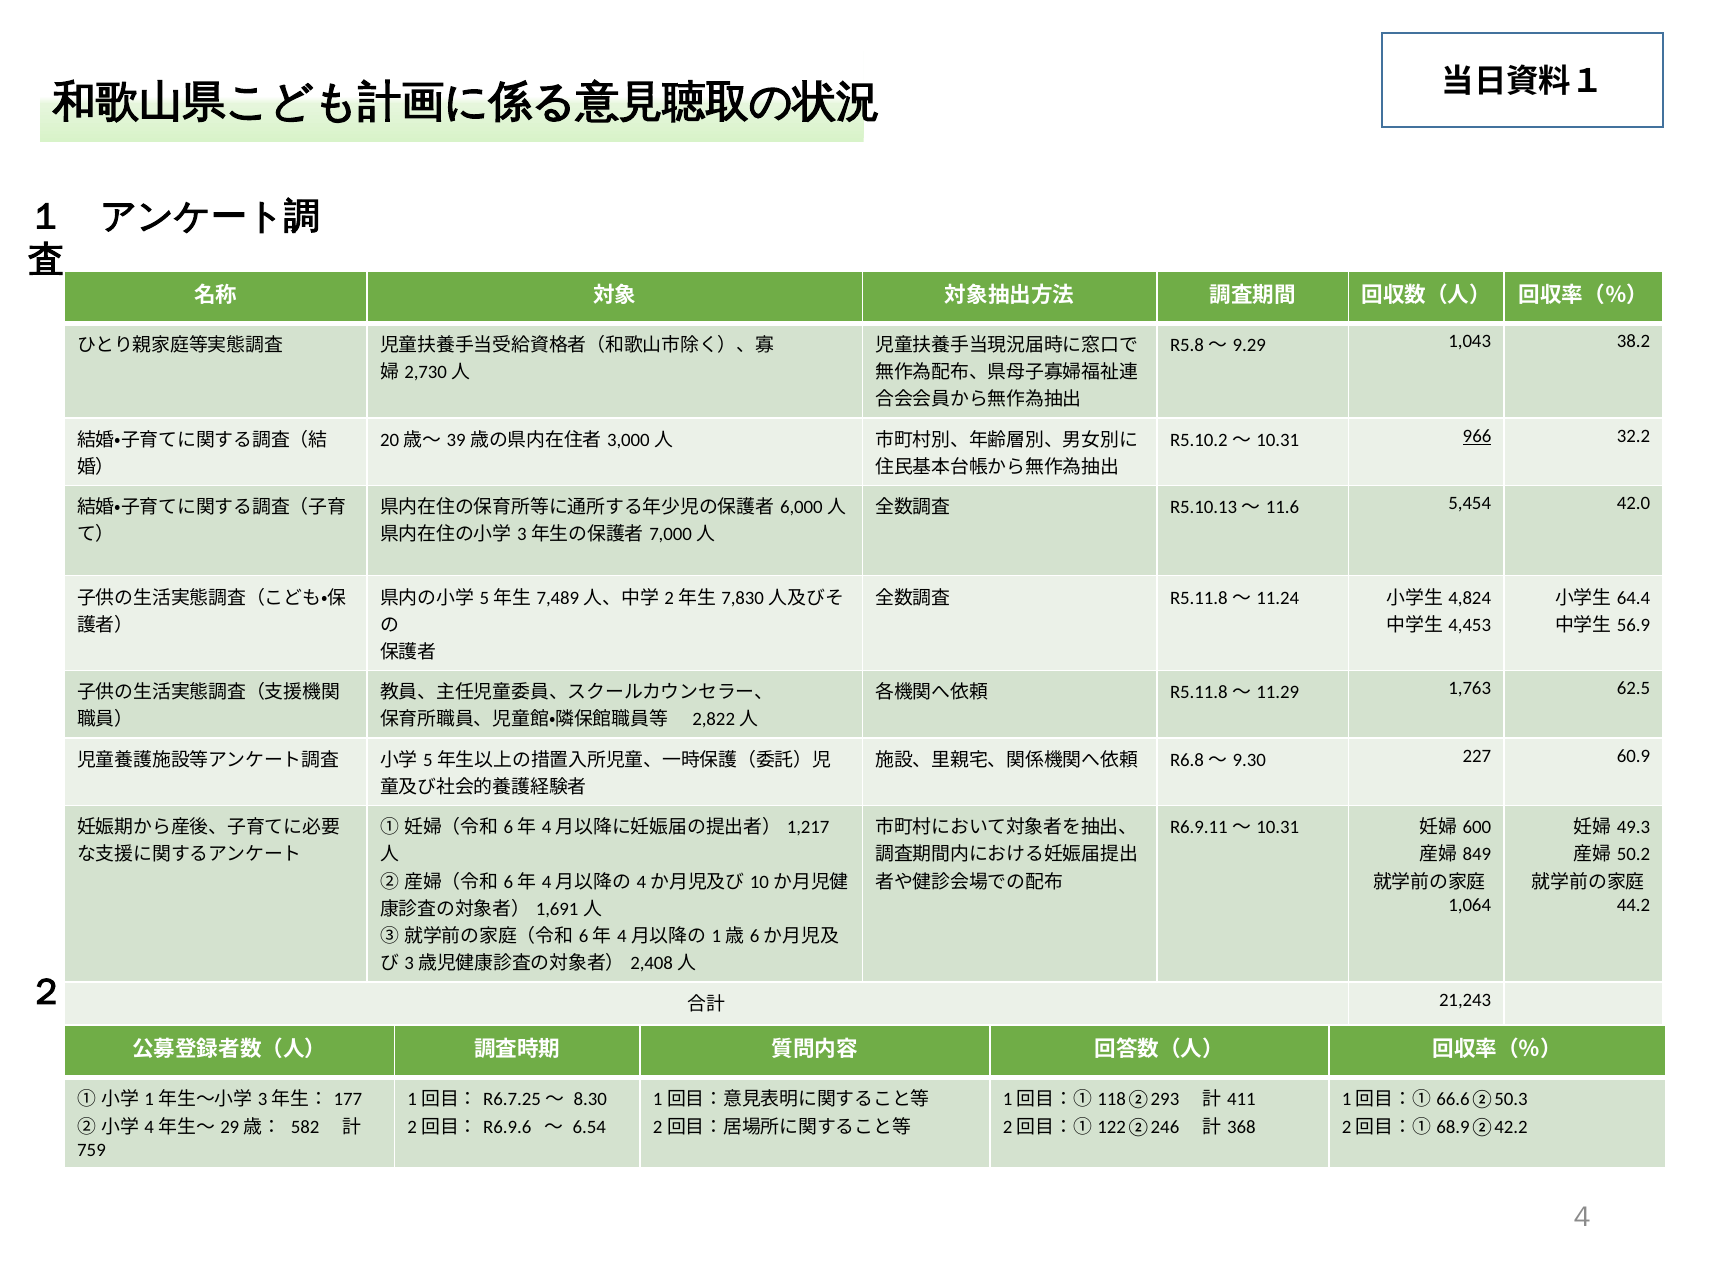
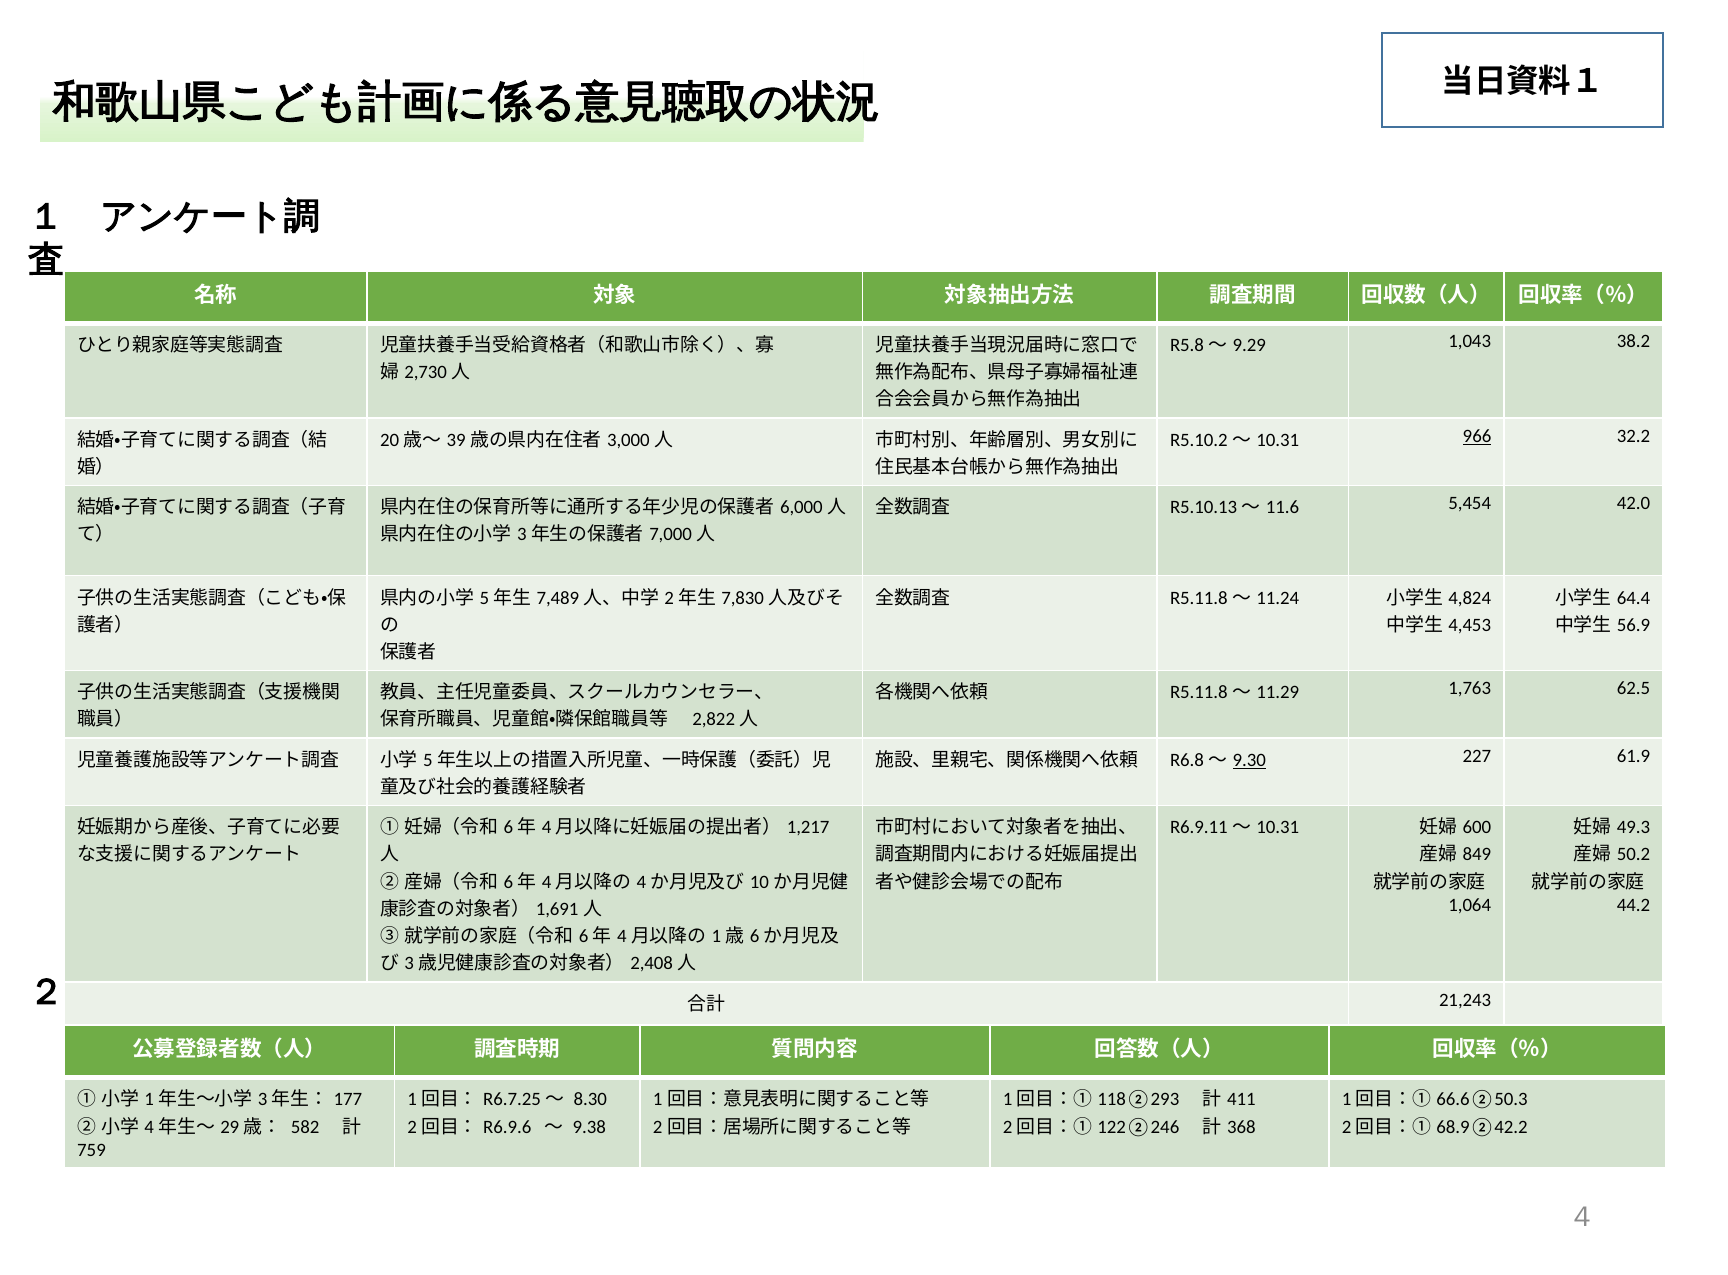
9.30 underline: none -> present (1249, 760)
60.9: 60.9 -> 61.9 (1634, 756)
6.54: 6.54 -> 9.38 (589, 1127)
